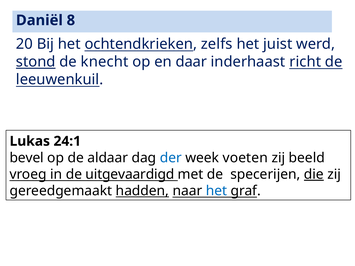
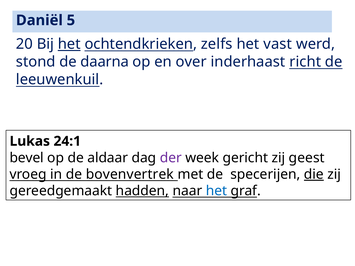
8: 8 -> 5 (71, 20)
het underline: none -> present (69, 44)
juist: juist -> vast (278, 44)
stond underline: present -> none (36, 62)
knecht: knecht -> daarna (105, 62)
daar: daar -> over (191, 62)
der colour: blue -> purple (171, 158)
voeten: voeten -> gericht (245, 158)
beeld: beeld -> geest (307, 158)
uitgevaardigd: uitgevaardigd -> bovenvertrek (130, 174)
